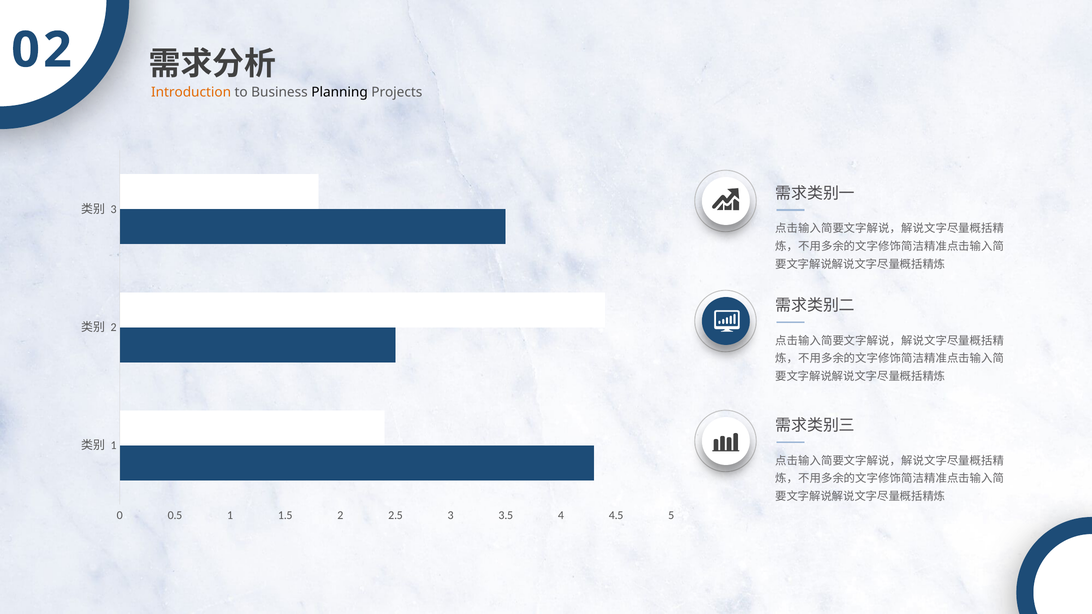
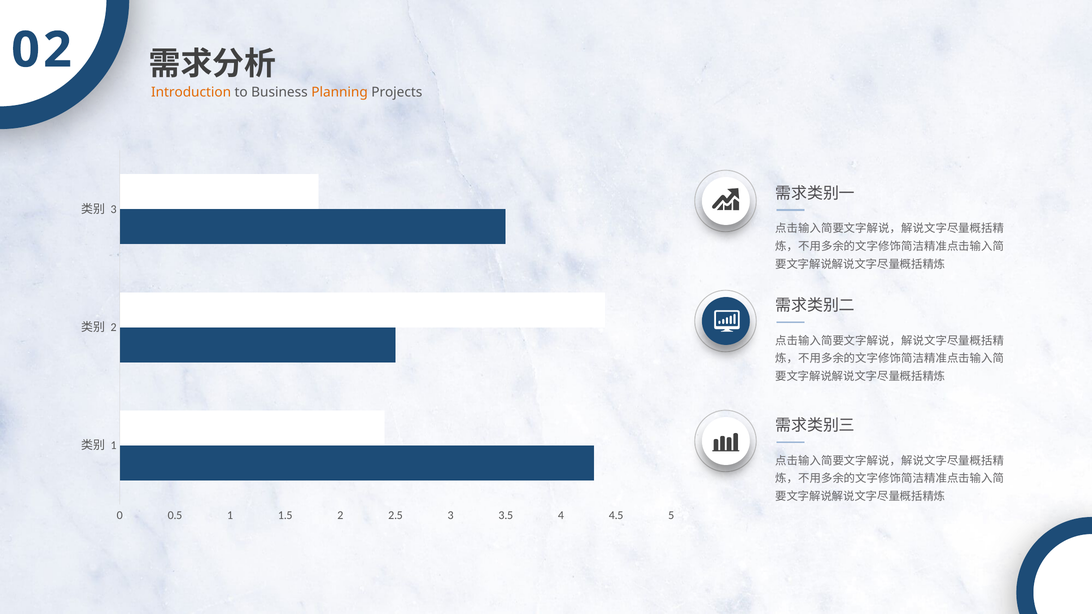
Planning colour: black -> orange (340, 92)
